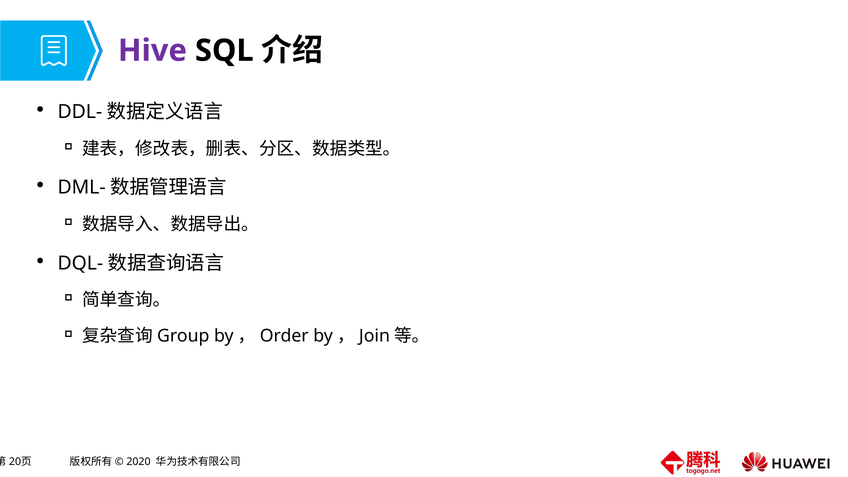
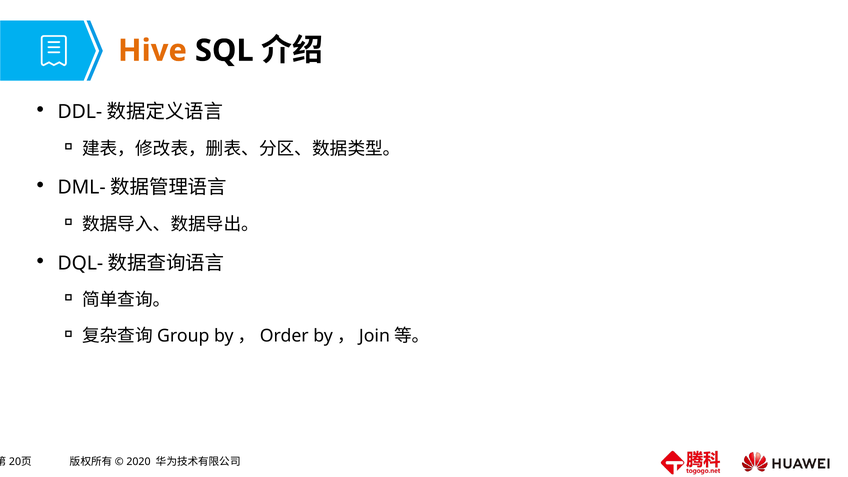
Hive colour: purple -> orange (152, 51)
